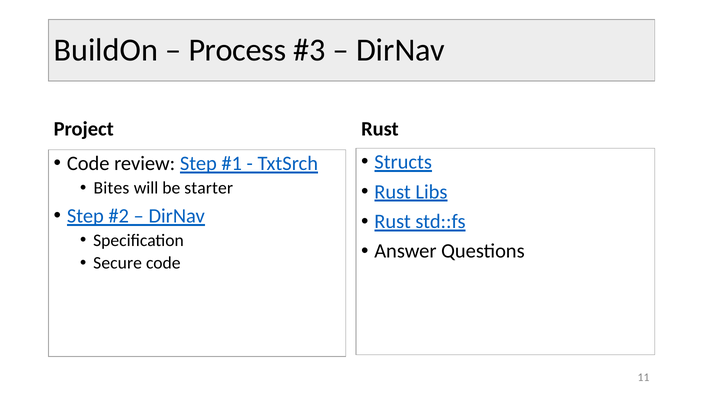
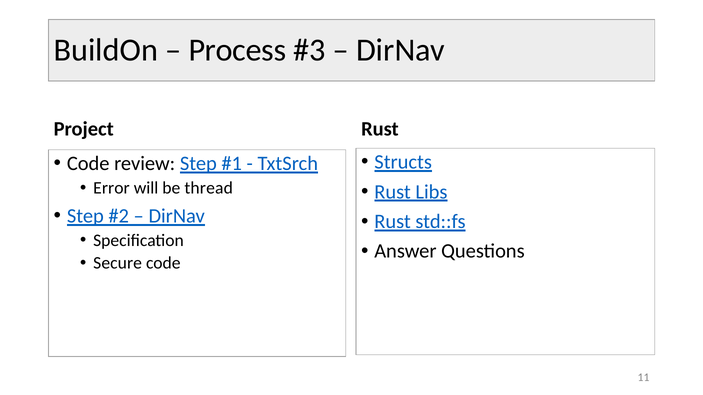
Bites: Bites -> Error (111, 188)
starter: starter -> thread (209, 188)
